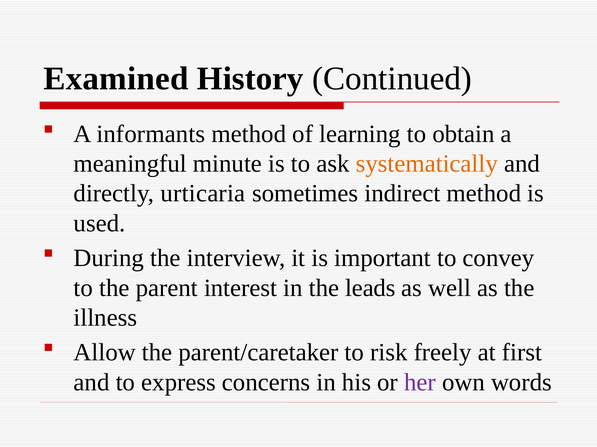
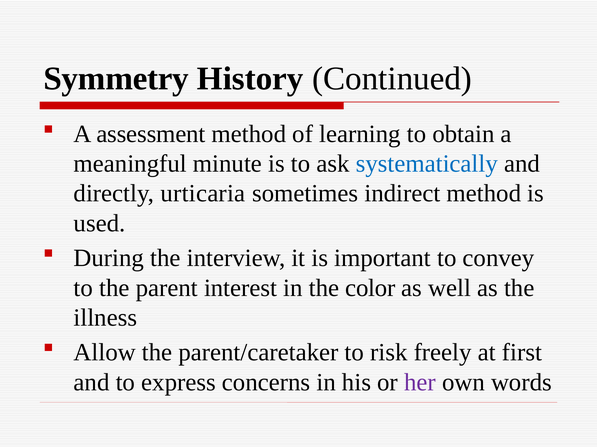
Examined: Examined -> Symmetry (116, 79)
informants: informants -> assessment (151, 134)
systematically colour: orange -> blue (427, 164)
leads: leads -> color (370, 288)
